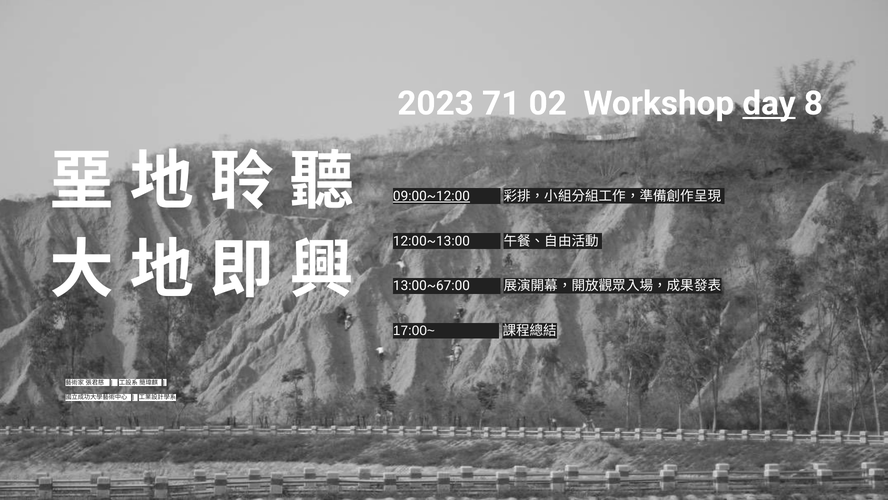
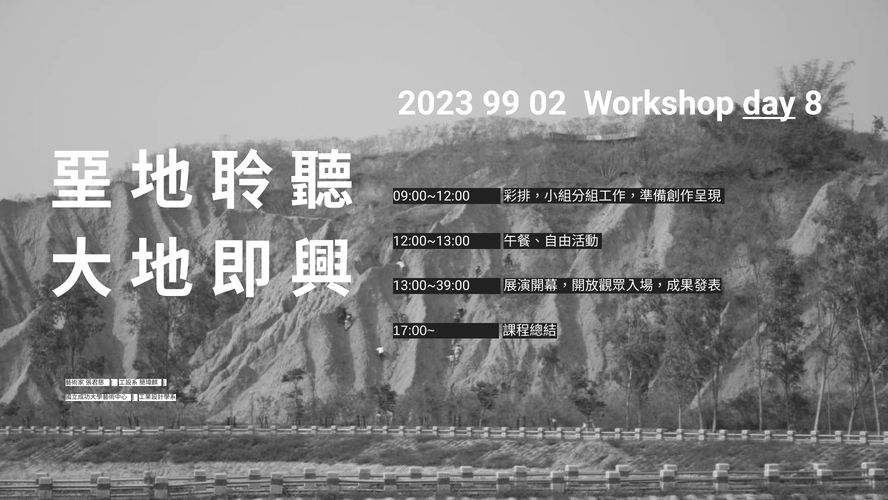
71: 71 -> 99 (501, 103)
09:00~12:00 underline: present -> none (431, 196)
13:00~67:00: 13:00~67:00 -> 13:00~39:00 (431, 286)
